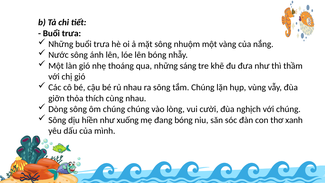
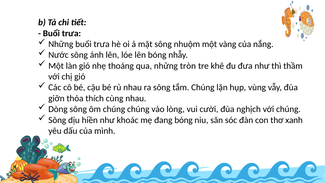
sáng: sáng -> tròn (188, 66)
xuống: xuống -> khoác (128, 120)
